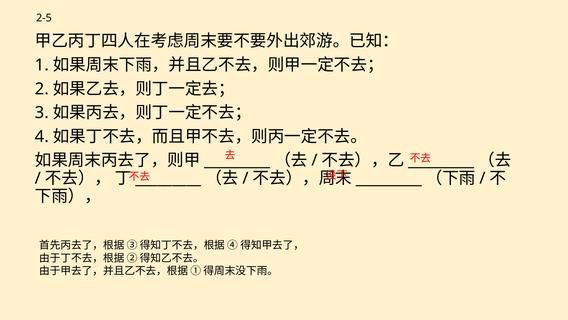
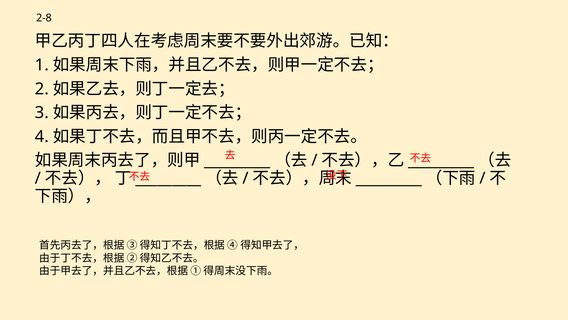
2-5: 2-5 -> 2-8 (44, 18)
